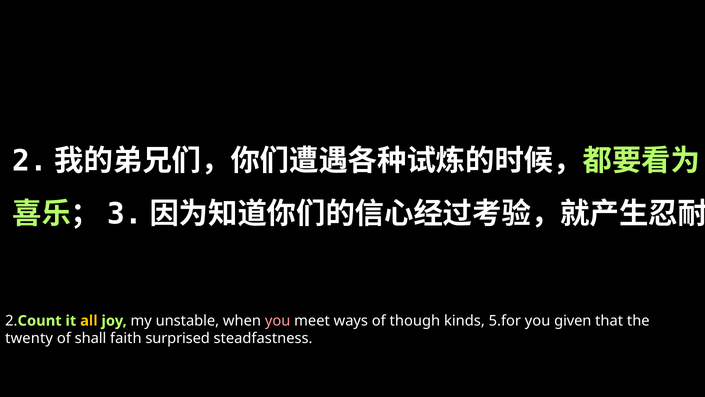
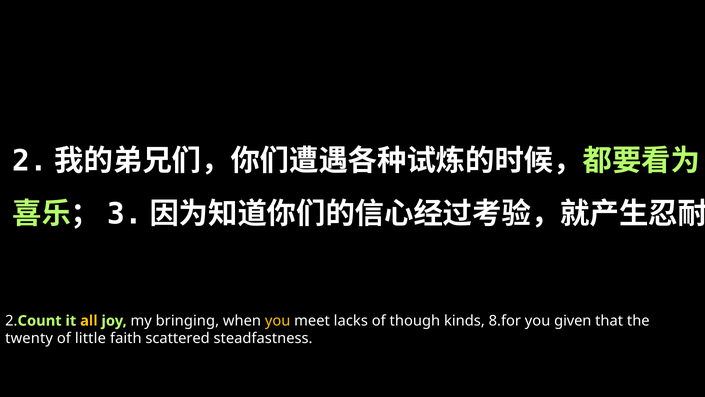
unstable: unstable -> bringing (187, 320)
you colour: pink -> yellow (278, 320)
ways: ways -> lacks (351, 320)
5.for: 5.for -> 8.for (505, 320)
shall: shall -> little (90, 338)
surprised: surprised -> scattered (178, 338)
